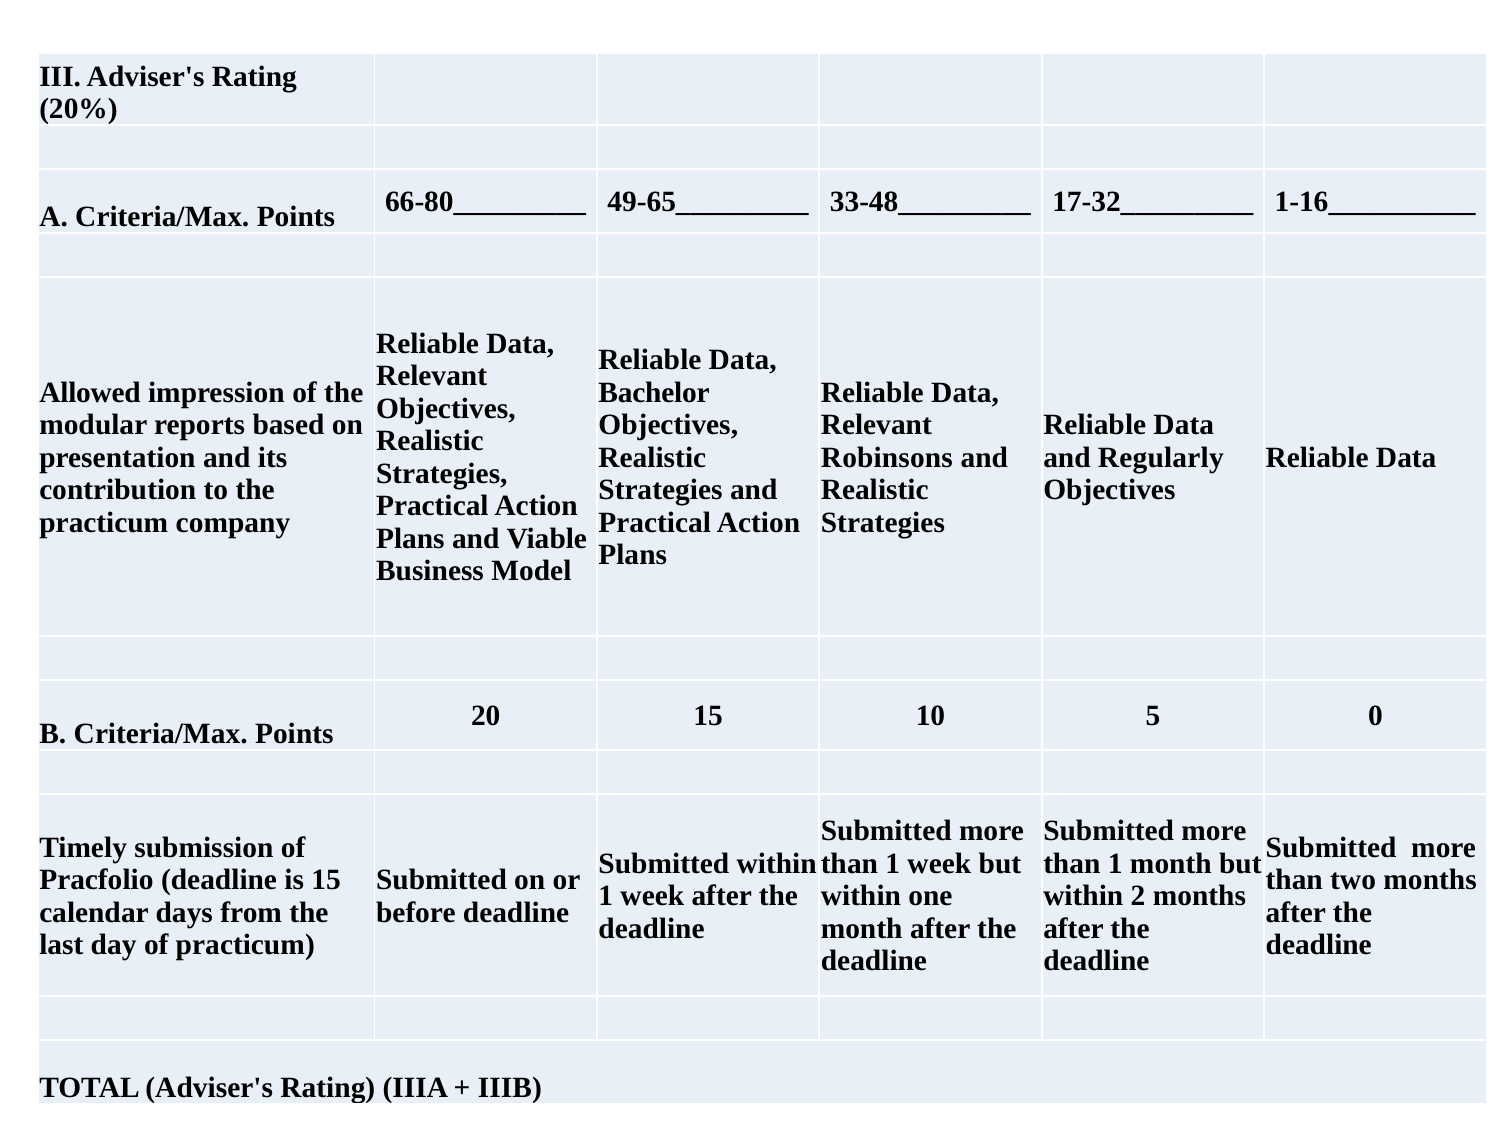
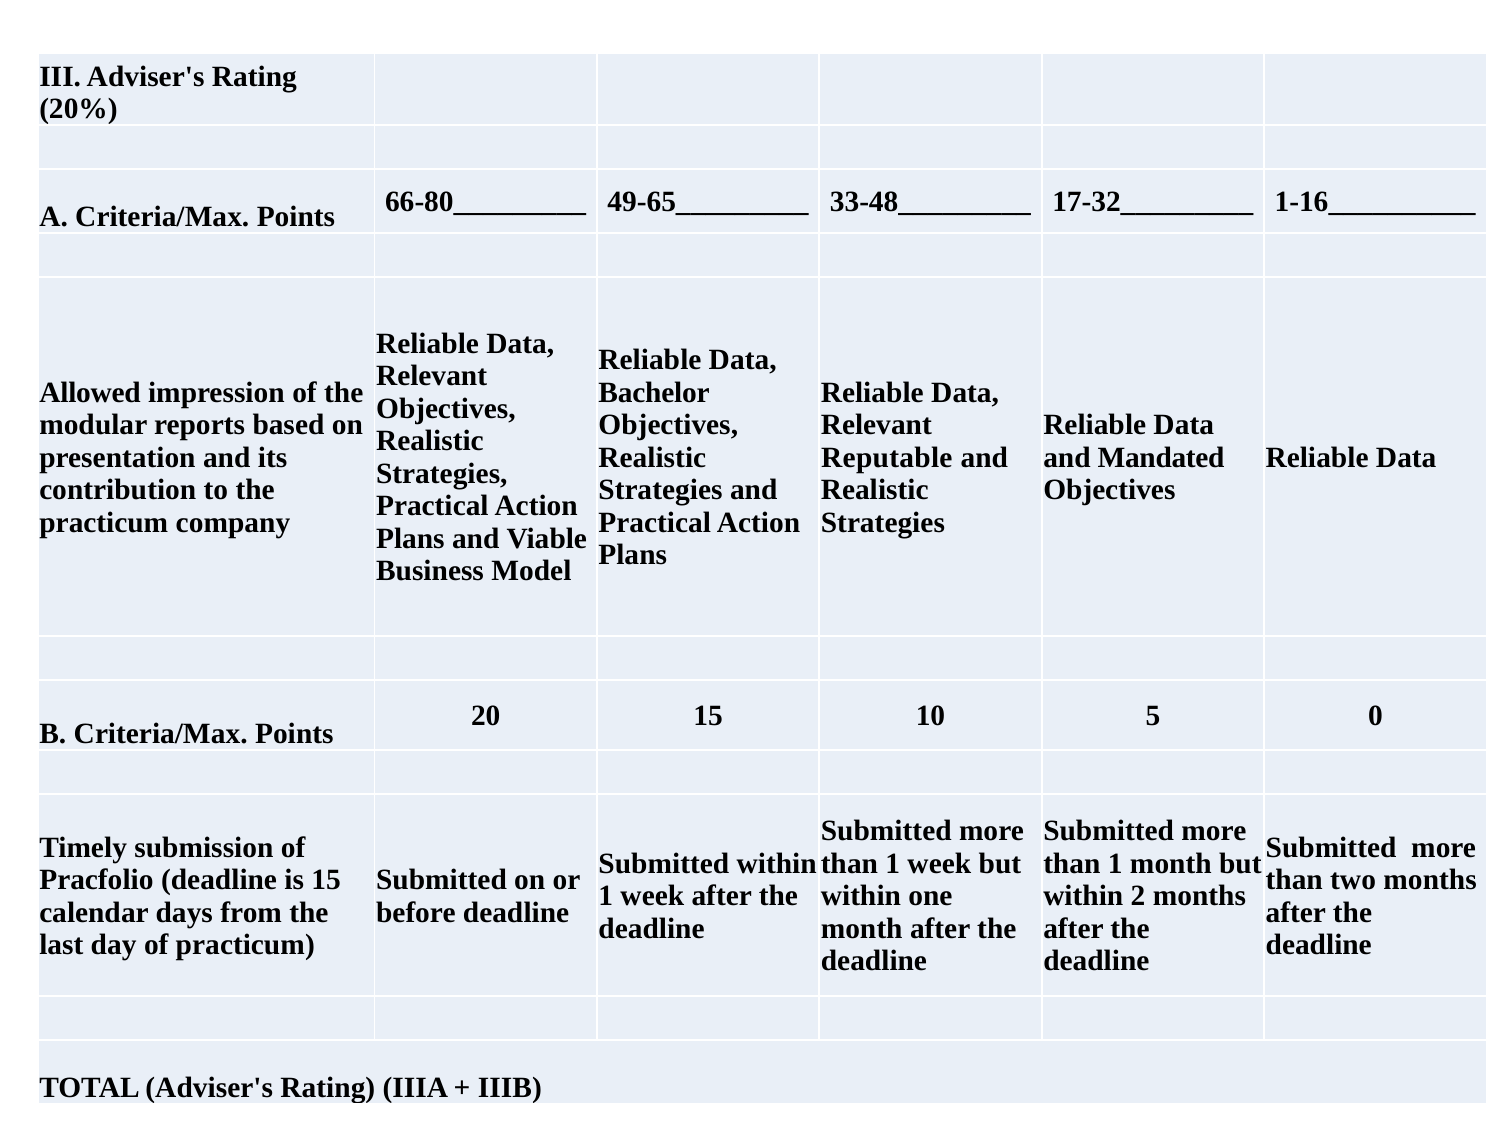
Robinsons: Robinsons -> Reputable (887, 457)
Regularly: Regularly -> Mandated (1161, 457)
